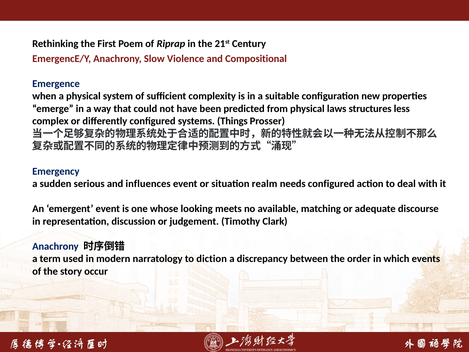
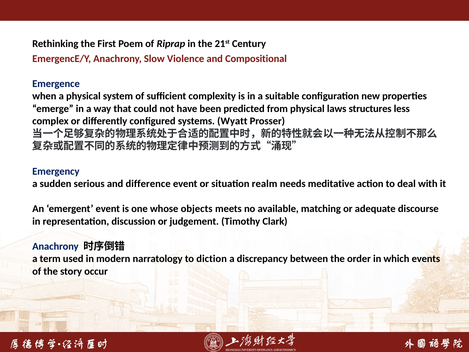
Things: Things -> Wyatt (232, 121)
influences: influences -> difference (148, 184)
needs configured: configured -> meditative (331, 184)
looking: looking -> objects (197, 209)
